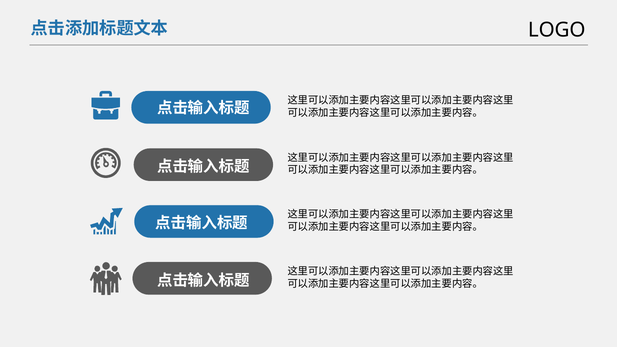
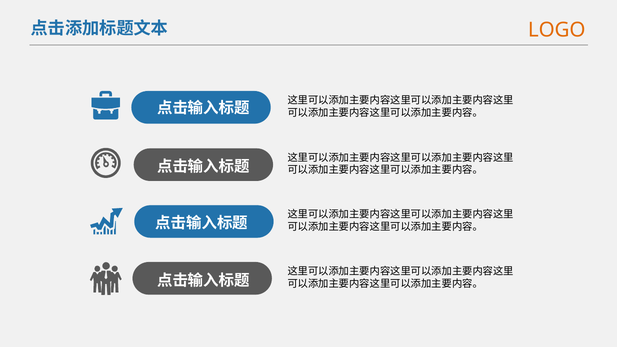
LOGO colour: black -> orange (557, 30)
